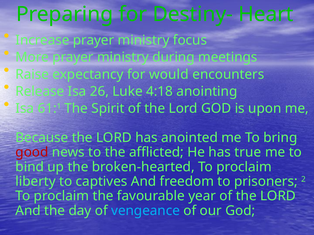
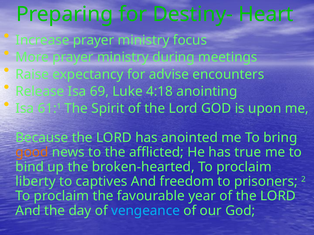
would: would -> advise (169, 75)
26: 26 -> 69 (99, 92)
good colour: red -> orange (32, 153)
